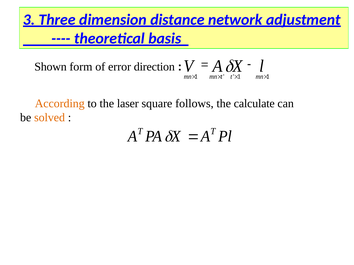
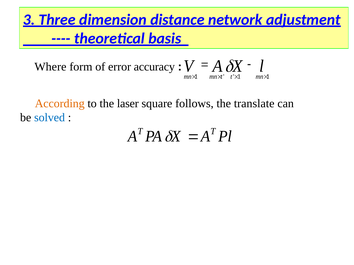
Shown: Shown -> Where (50, 67)
direction: direction -> accuracy (154, 67)
calculate: calculate -> translate (254, 104)
solved colour: orange -> blue (50, 118)
